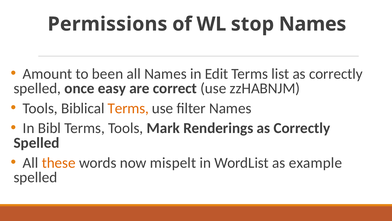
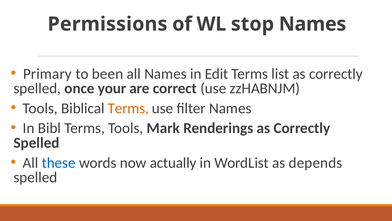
Amount: Amount -> Primary (47, 74)
easy: easy -> your (112, 88)
these colour: orange -> blue (59, 162)
mispelt: mispelt -> actually (173, 162)
example: example -> depends (315, 162)
